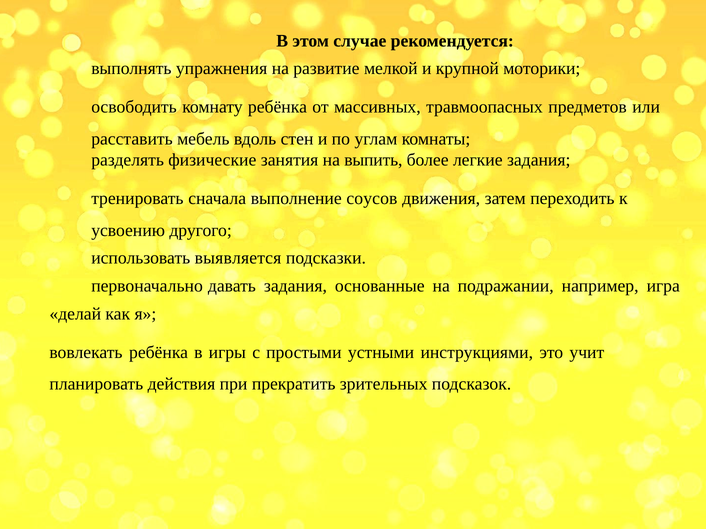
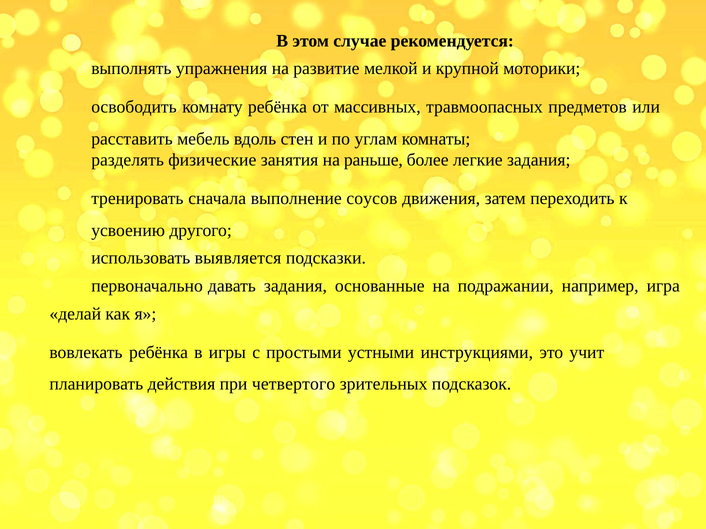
выпить: выпить -> раньше (373, 160)
прекратить: прекратить -> четвертого (294, 385)
